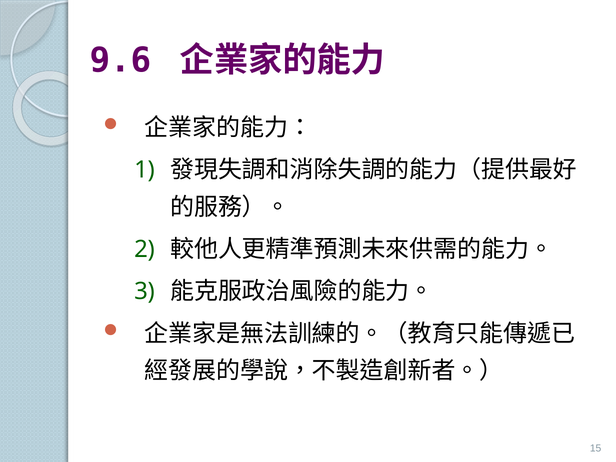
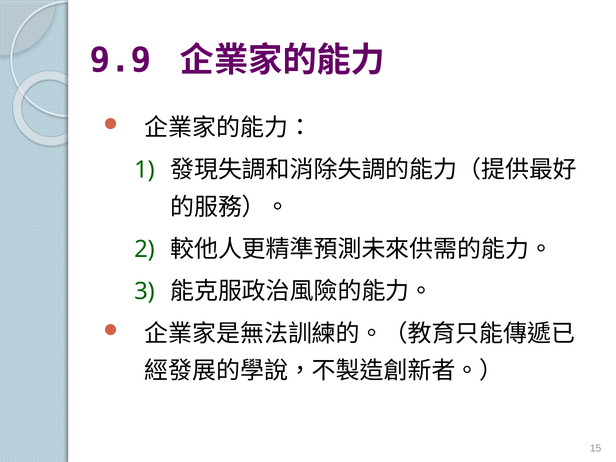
9.6: 9.6 -> 9.9 (120, 61)
